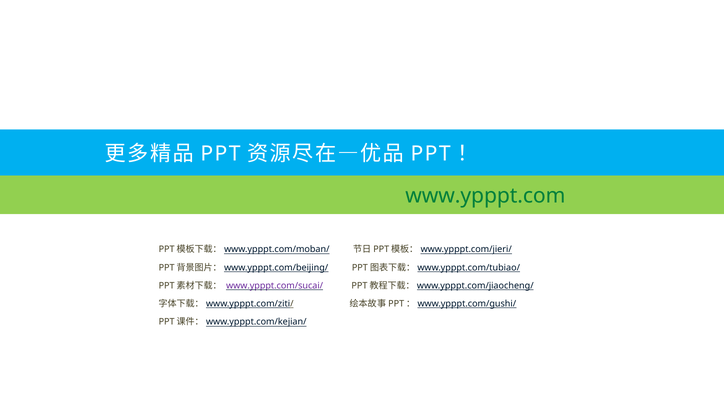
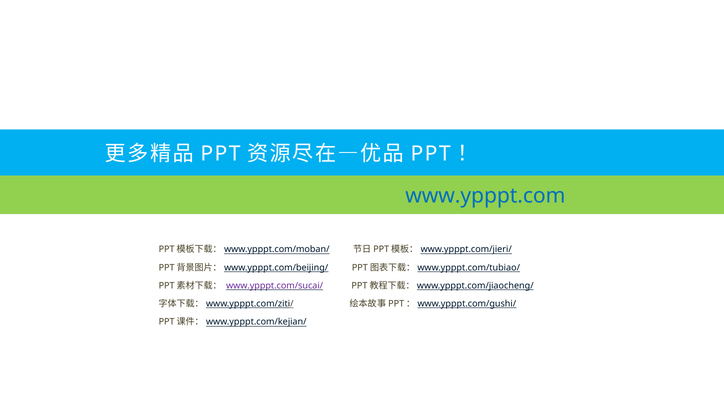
www.ypppt.com colour: green -> blue (485, 196)
